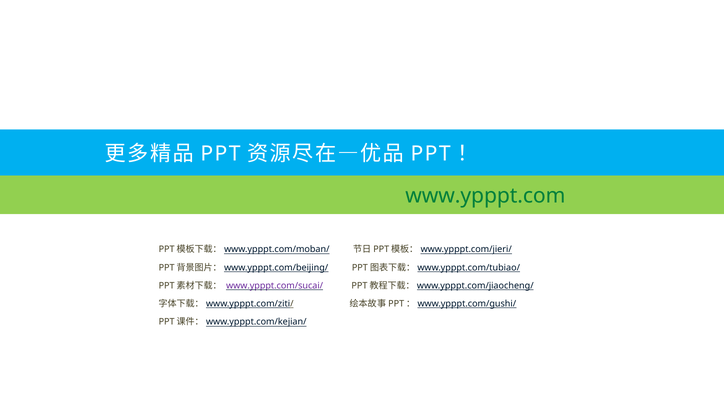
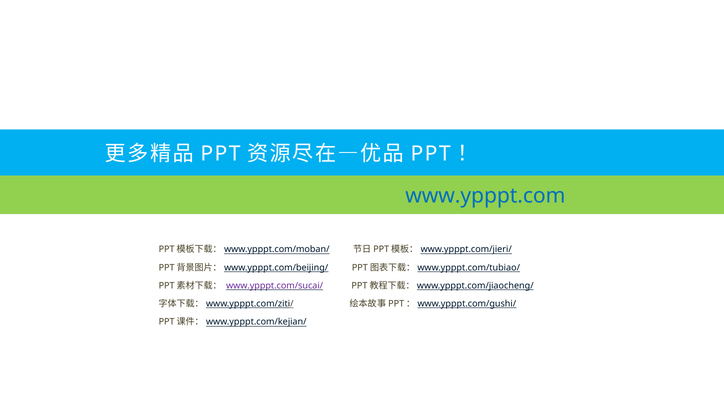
www.ypppt.com colour: green -> blue (485, 196)
